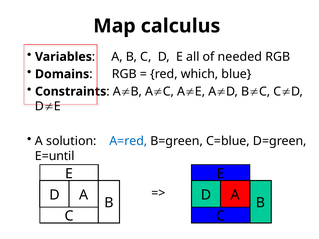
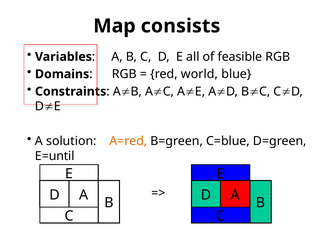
calculus: calculus -> consists (181, 26)
needed: needed -> feasible (240, 57)
which: which -> world (199, 74)
A=red colour: blue -> orange (128, 141)
